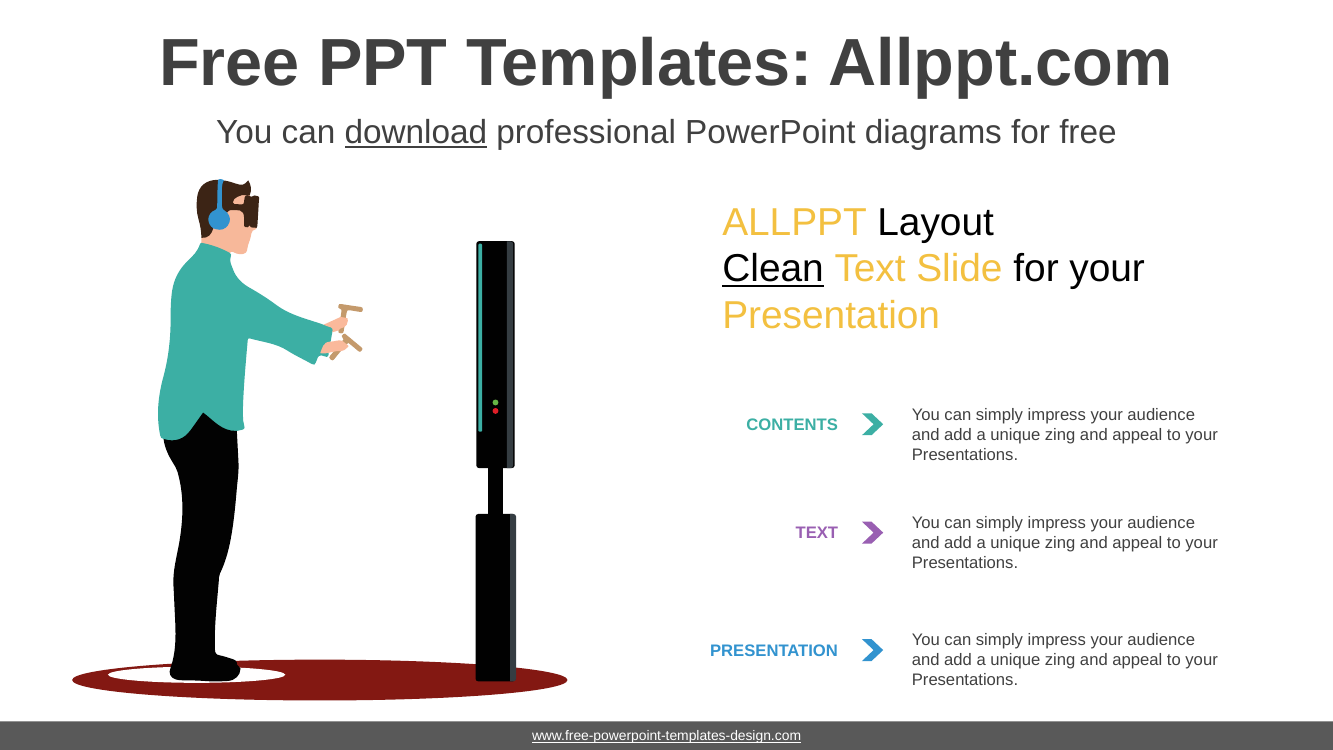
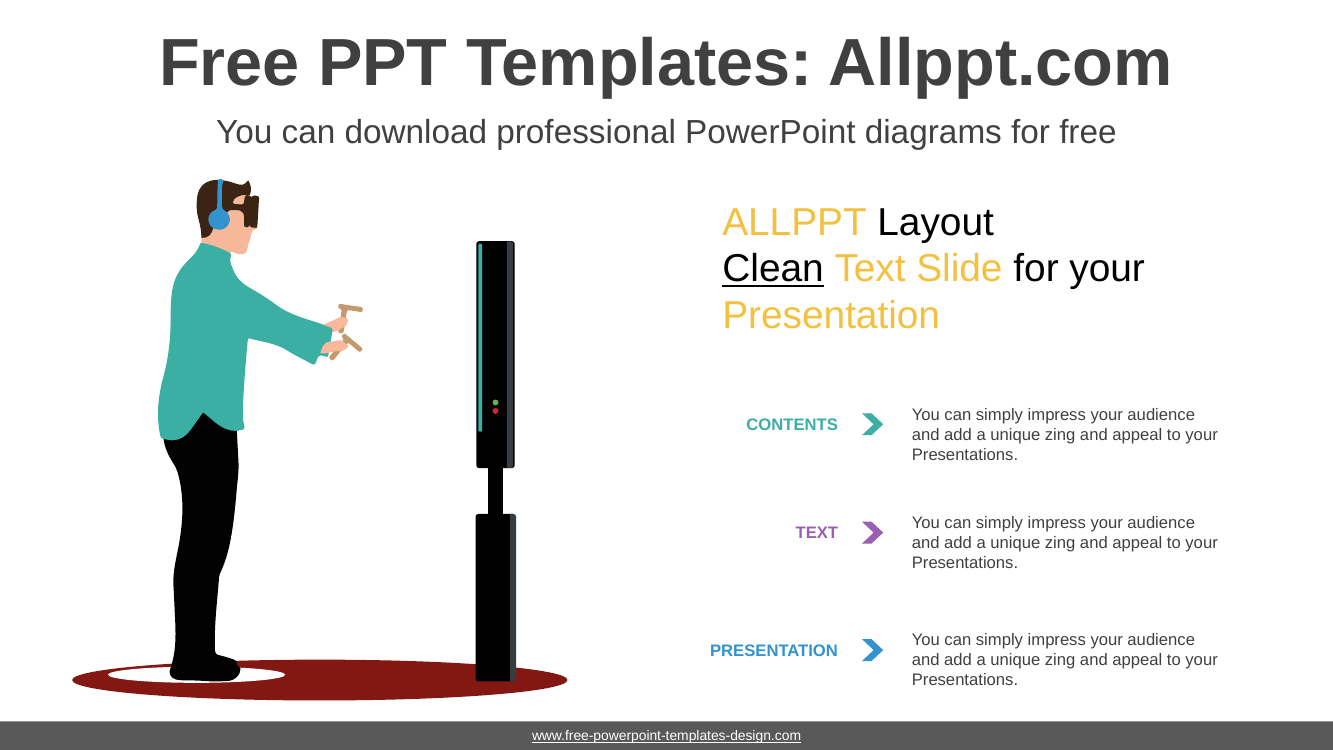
download underline: present -> none (416, 133)
